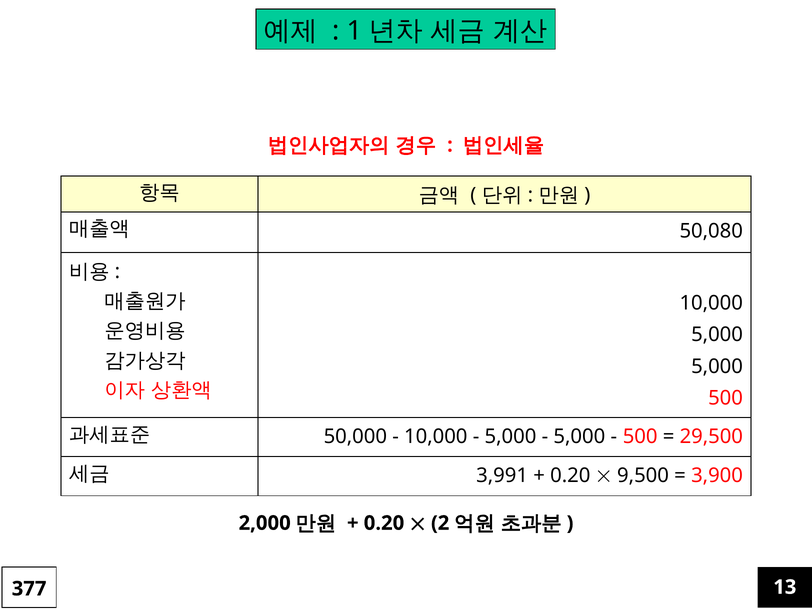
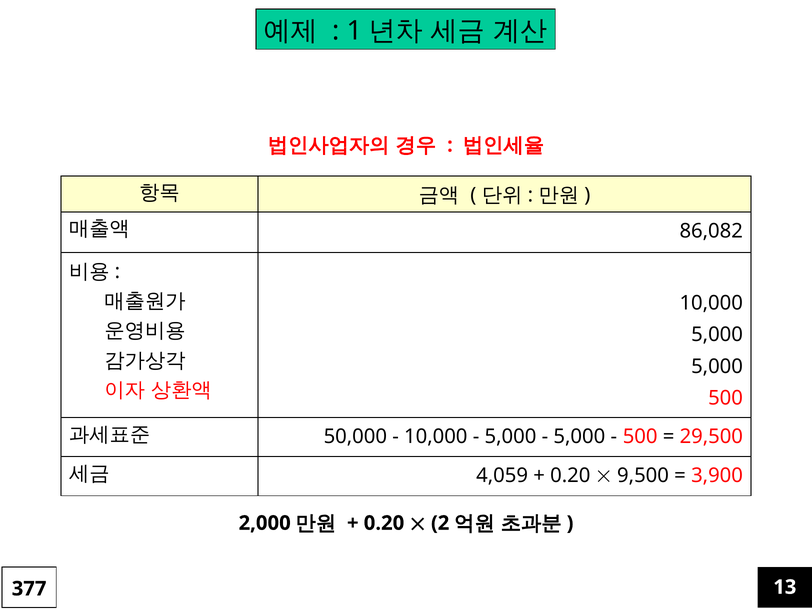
50,080: 50,080 -> 86,082 (711, 231)
3,991: 3,991 -> 4,059 (502, 476)
